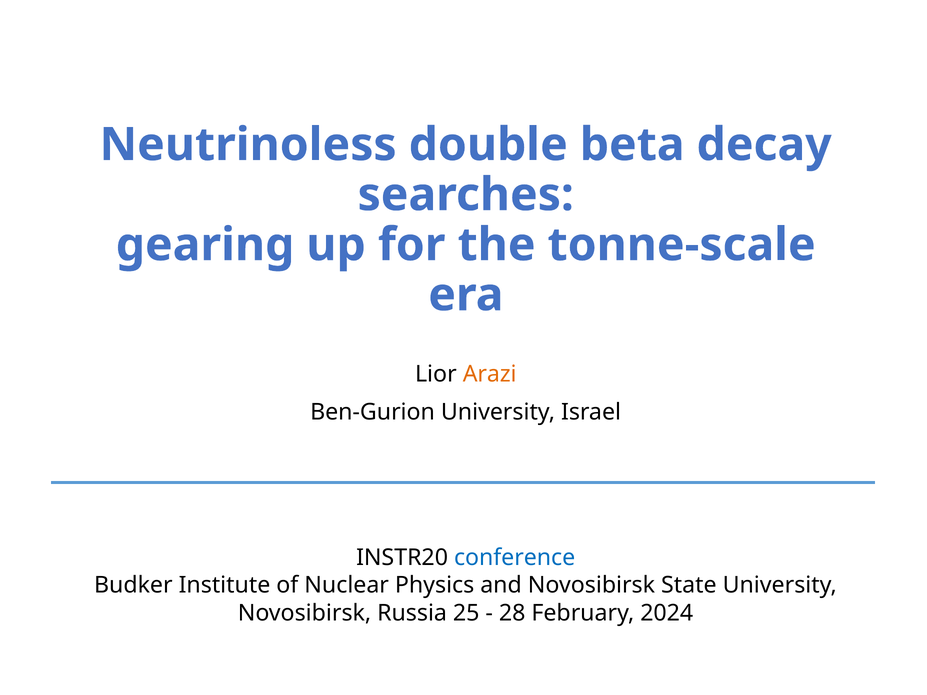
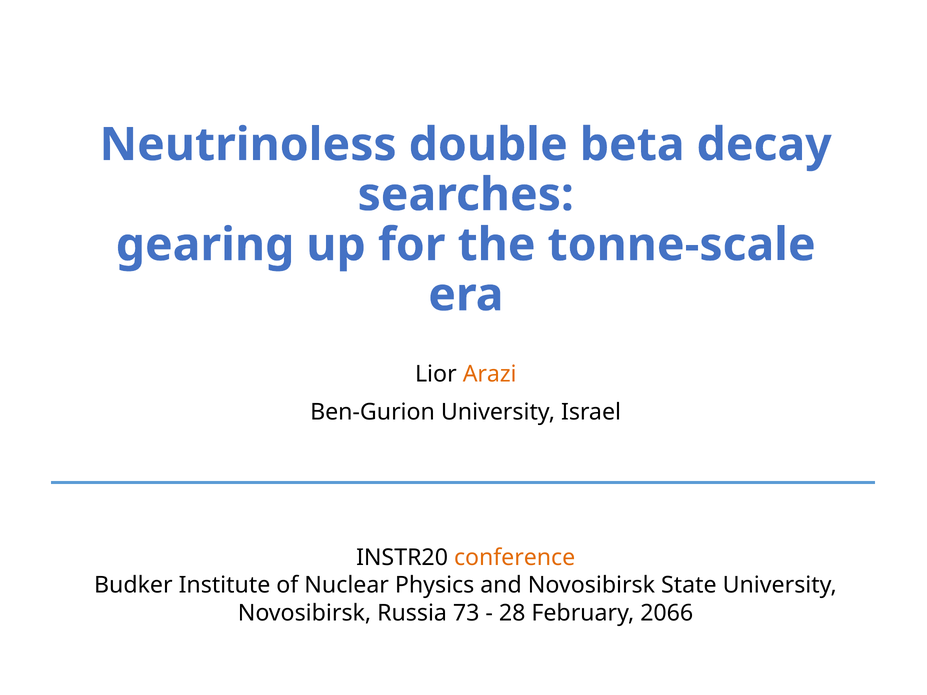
conference colour: blue -> orange (515, 558)
25: 25 -> 73 (466, 613)
2024: 2024 -> 2066 (667, 613)
